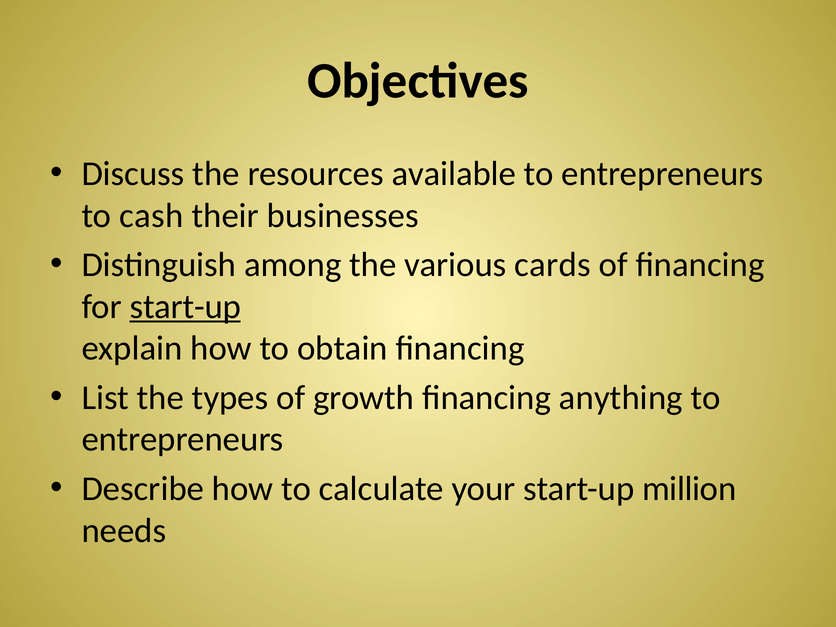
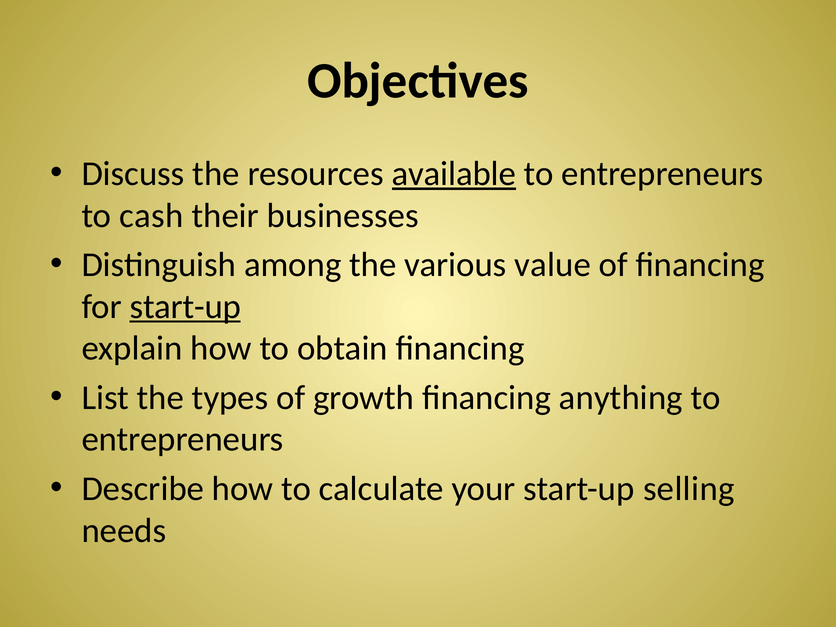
available underline: none -> present (454, 174)
cards: cards -> value (553, 265)
million: million -> selling (689, 489)
